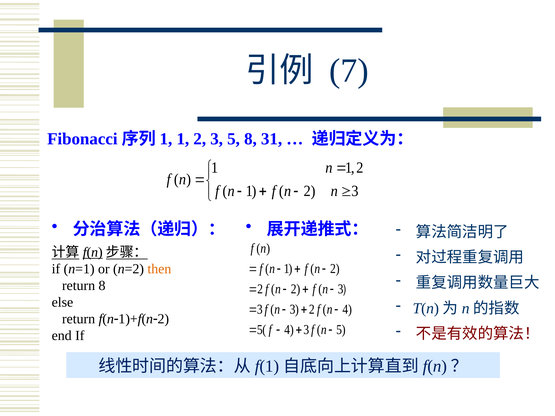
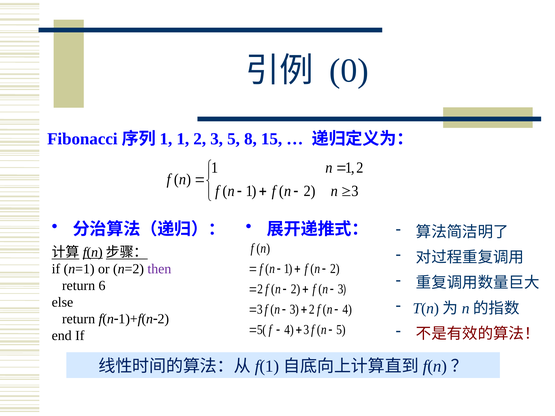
7: 7 -> 0 (349, 71)
31: 31 -> 15 (272, 139)
then colour: orange -> purple (159, 269)
return 8: 8 -> 6 (102, 286)
